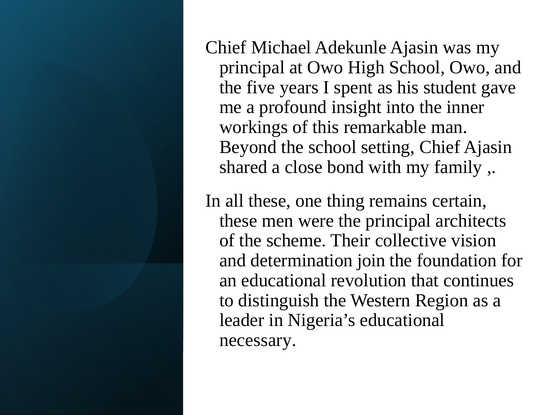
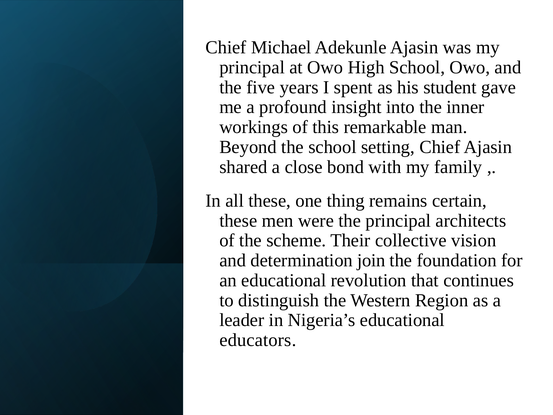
necessary: necessary -> educators (258, 340)
